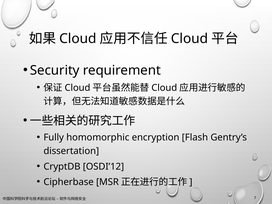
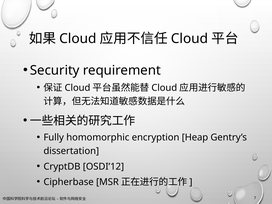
Flash: Flash -> Heap (195, 137)
